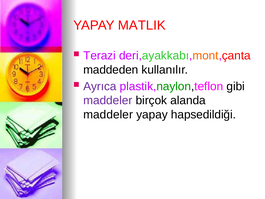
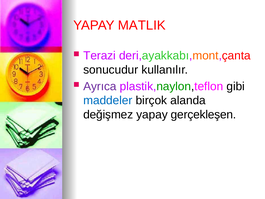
maddeden: maddeden -> sonucudur (111, 70)
maddeler colour: purple -> blue (108, 100)
maddeler: maddeler -> değişmez (108, 114)
hapsedildiği: hapsedildiği -> gerçekleşen (203, 114)
